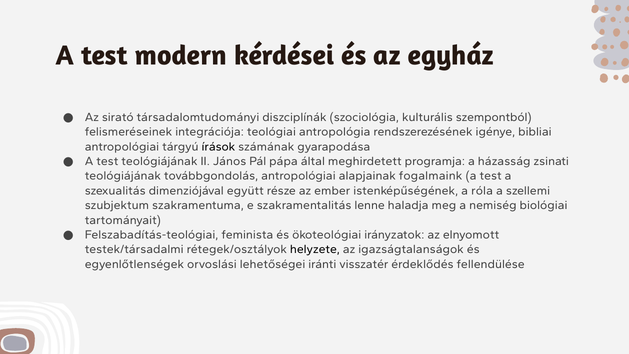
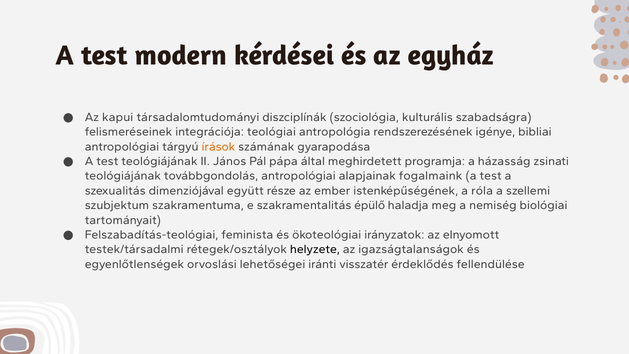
sirató: sirató -> kapui (118, 117)
szempontból: szempontból -> szabadságra (494, 117)
írások colour: black -> orange (218, 146)
lenne: lenne -> épülő (370, 205)
